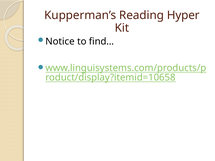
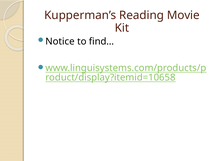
Hyper: Hyper -> Movie (183, 15)
